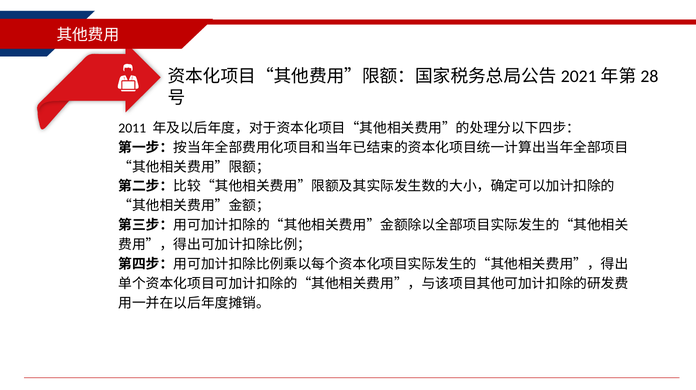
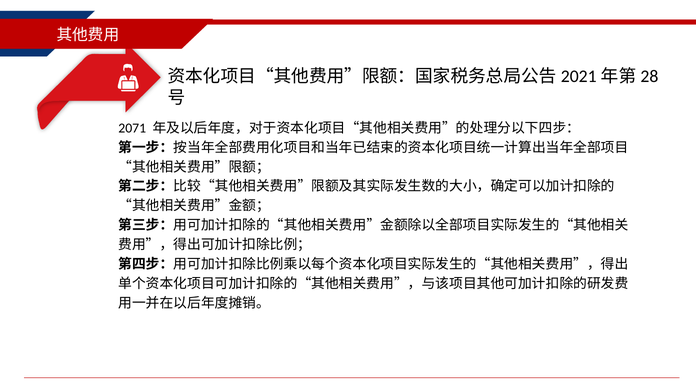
2011: 2011 -> 2071 (132, 128)
